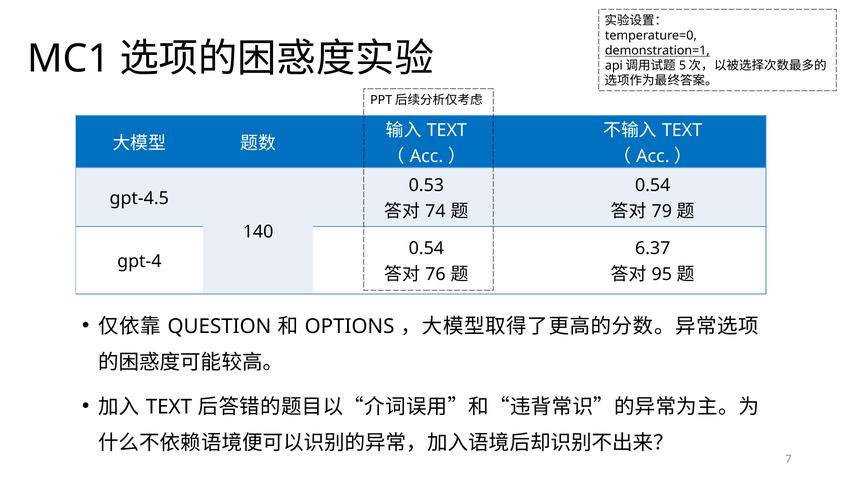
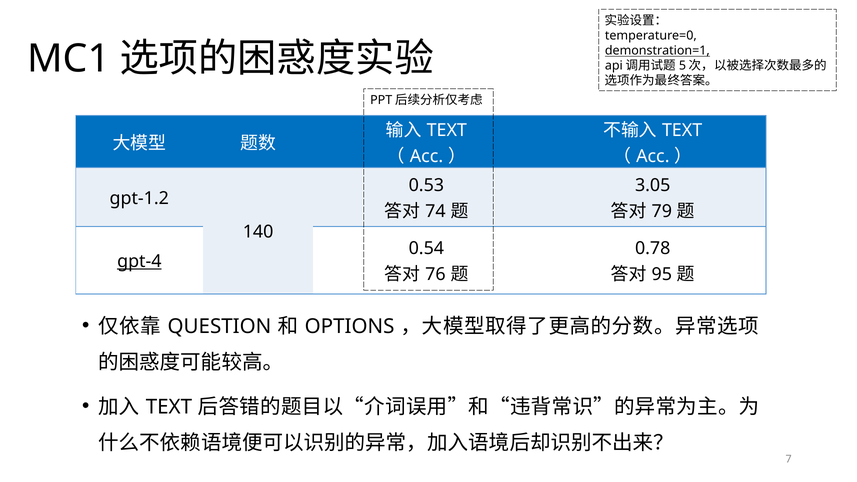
0.54: 0.54 -> 3.05 (653, 185)
gpt-4.5: gpt-4.5 -> gpt-1.2 (139, 198)
6.37: 6.37 -> 0.78 (653, 248)
gpt-4 underline: none -> present (139, 261)
